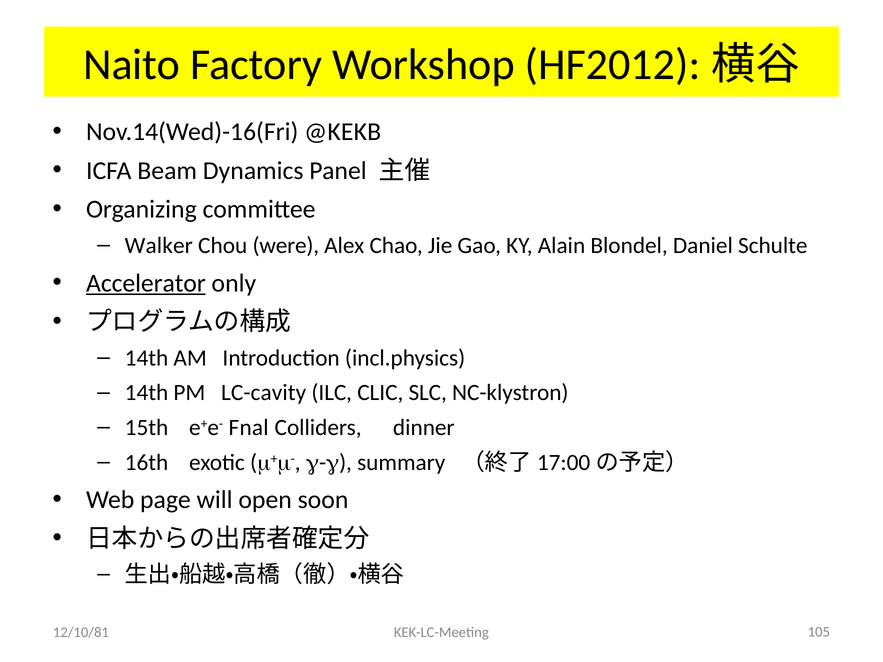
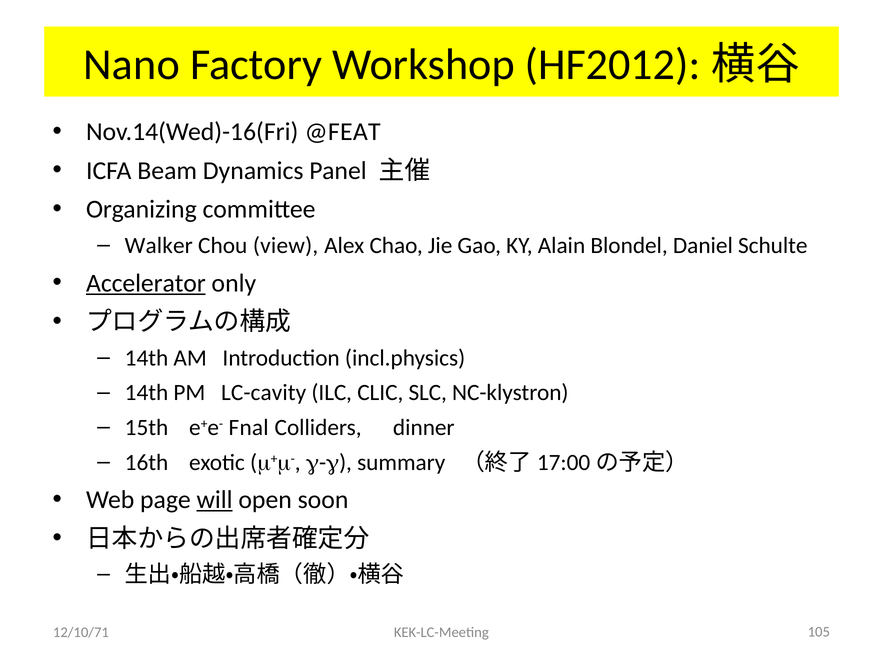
Naito: Naito -> Nano (132, 65)
@KEKB: @KEKB -> @FEAT (343, 132)
were: were -> view (286, 246)
will underline: none -> present (215, 500)
12/10/81: 12/10/81 -> 12/10/71 (81, 632)
